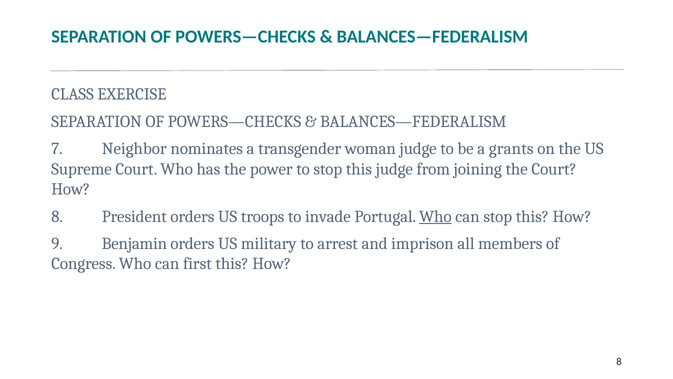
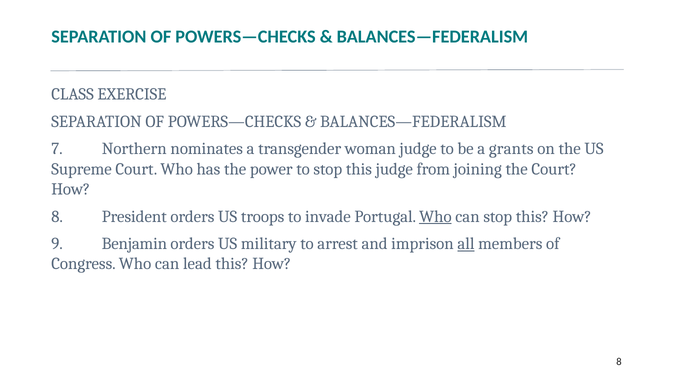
Neighbor: Neighbor -> Northern (134, 149)
all underline: none -> present (466, 243)
first: first -> lead (197, 264)
